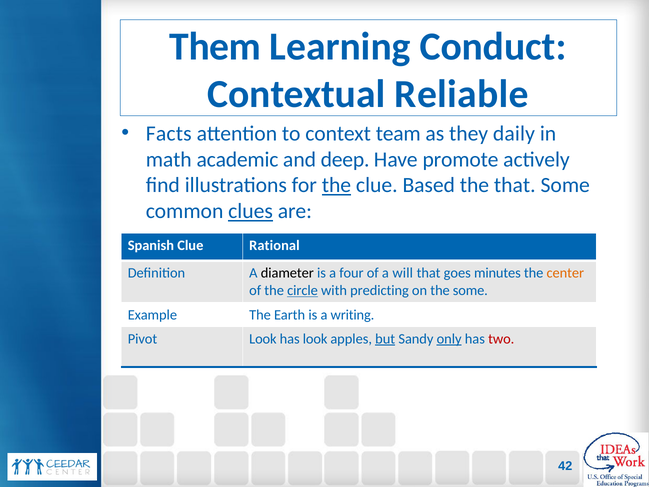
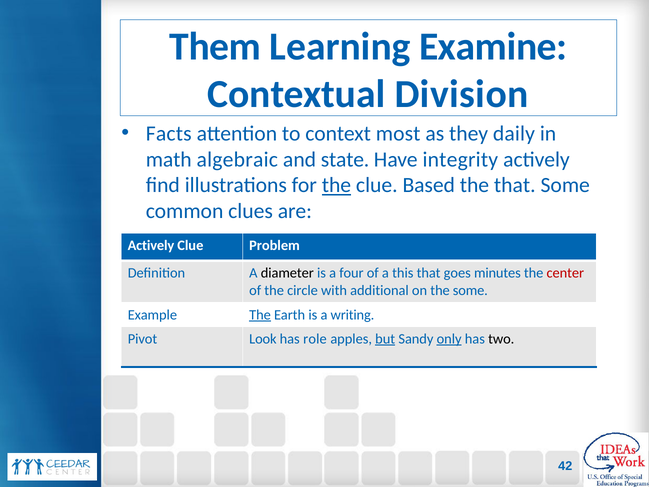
Conduct: Conduct -> Examine (493, 47)
Reliable: Reliable -> Division (462, 94)
team: team -> most (398, 133)
academic: academic -> algebraic (237, 159)
deep: deep -> state (345, 159)
promote: promote -> integrity (460, 159)
clues underline: present -> none (251, 211)
Spanish: Spanish -> Actively (151, 245)
Rational: Rational -> Problem (275, 245)
will: will -> this (403, 273)
center colour: orange -> red (565, 273)
circle underline: present -> none (302, 290)
predicting: predicting -> additional (379, 290)
The underline: none -> present (260, 315)
has look: look -> role (315, 339)
two colour: red -> black (501, 339)
